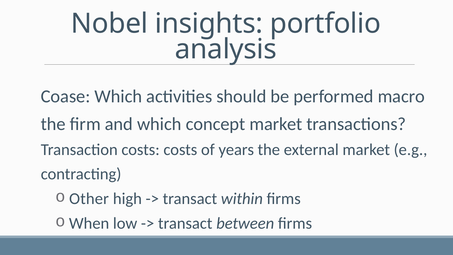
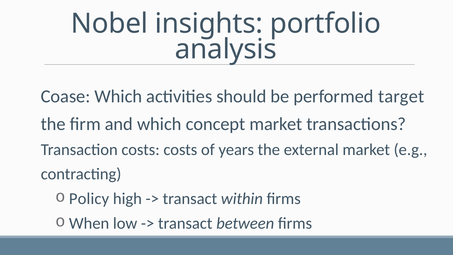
macro: macro -> target (401, 96)
Other: Other -> Policy (89, 199)
